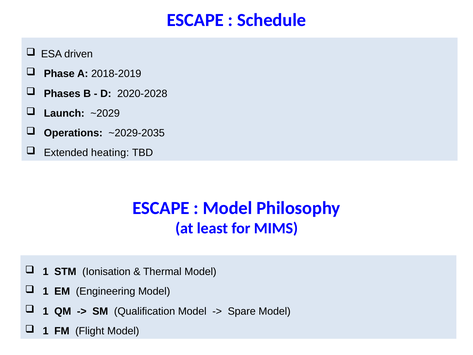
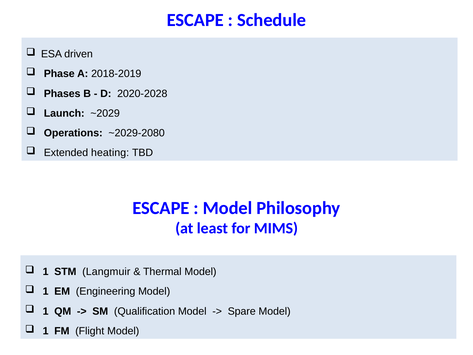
~2029-2035: ~2029-2035 -> ~2029-2080 (137, 133)
Ionisation: Ionisation -> Langmuir (106, 272)
